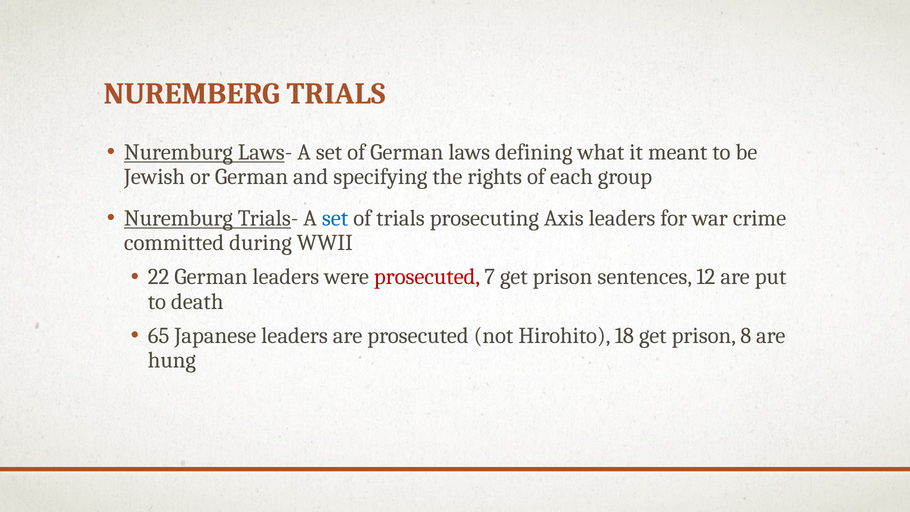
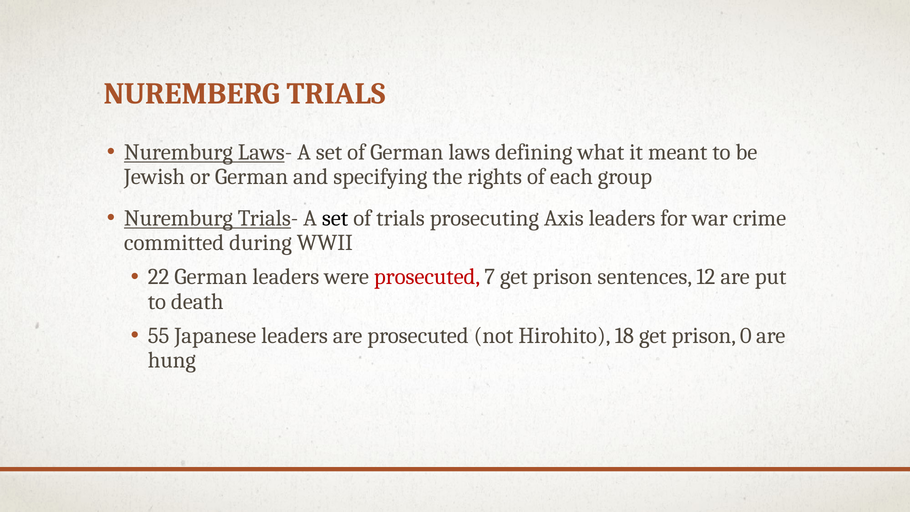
set colour: blue -> black (335, 218)
65: 65 -> 55 (159, 335)
8: 8 -> 0 (746, 335)
